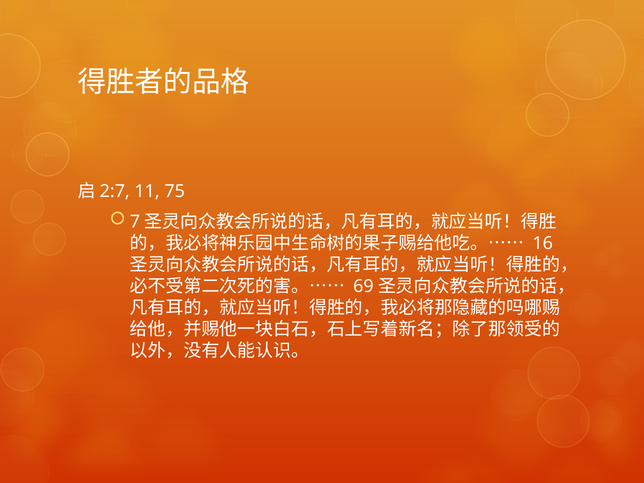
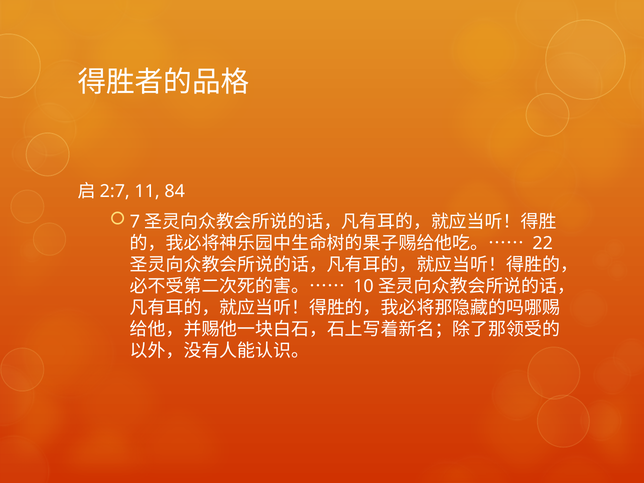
75: 75 -> 84 (175, 192)
16: 16 -> 22 (543, 243)
69: 69 -> 10 (363, 286)
